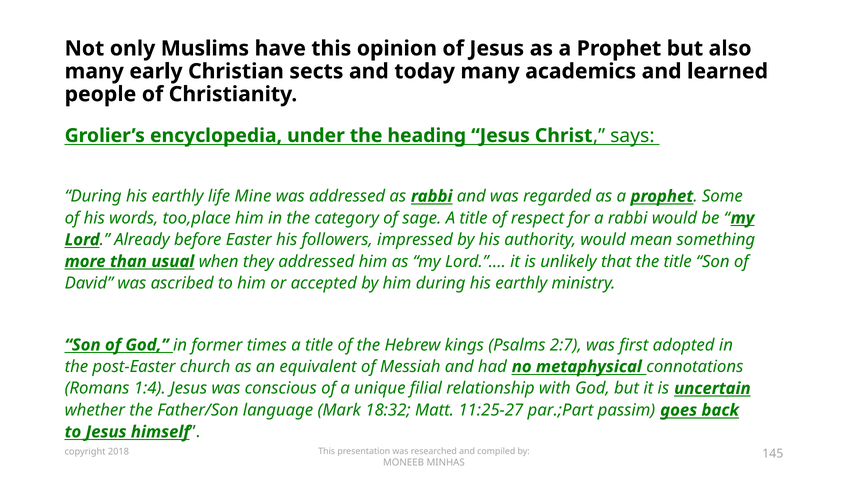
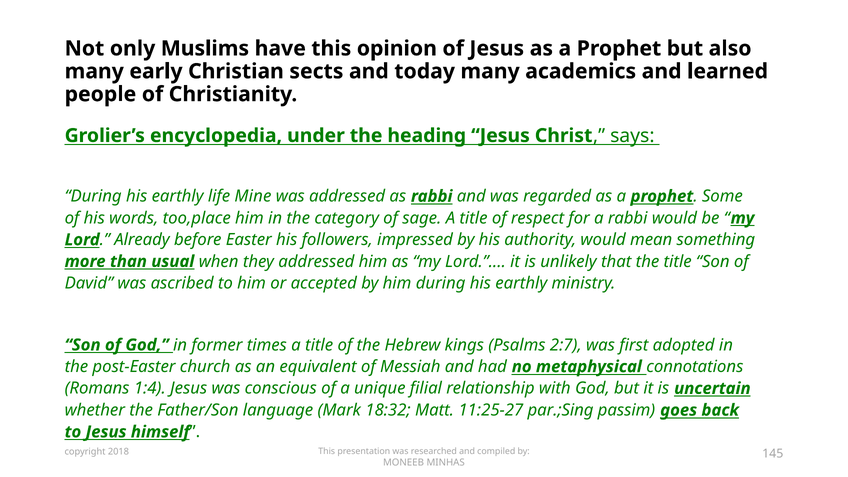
par.;Part: par.;Part -> par.;Sing (561, 410)
